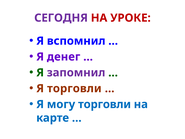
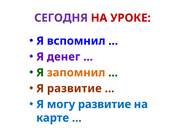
запомнил colour: purple -> orange (76, 73)
Я торговли: торговли -> развитие (74, 88)
могу торговли: торговли -> развитие (105, 104)
